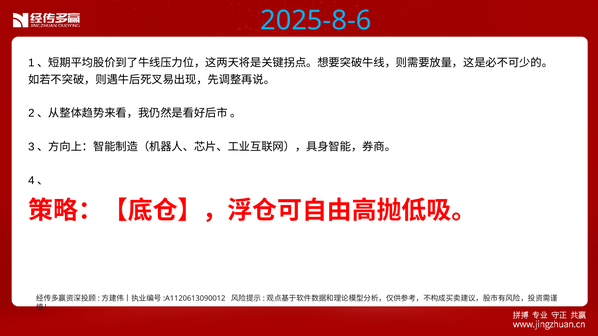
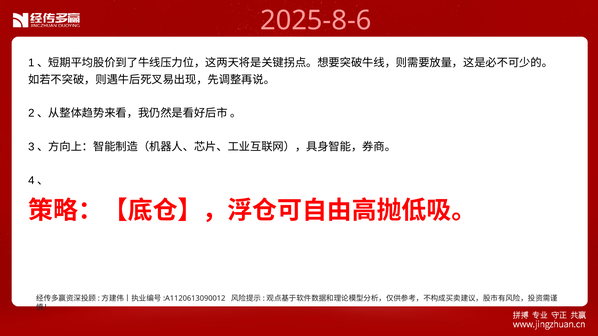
2025-8-6 colour: light blue -> pink (316, 21)
